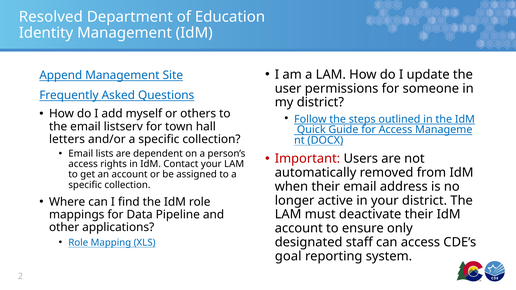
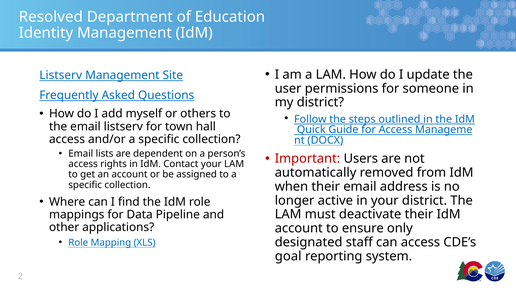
Append: Append -> Listserv (61, 75)
letters: letters -> access (67, 139)
